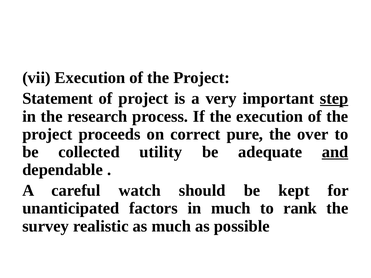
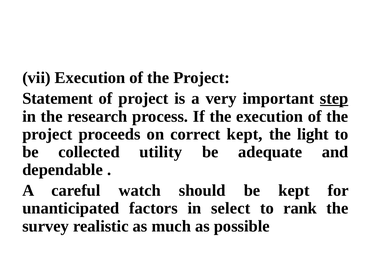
correct pure: pure -> kept (245, 134)
over: over -> light (313, 134)
and underline: present -> none (335, 152)
in much: much -> select (231, 208)
